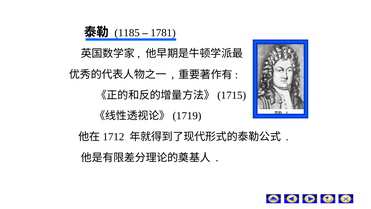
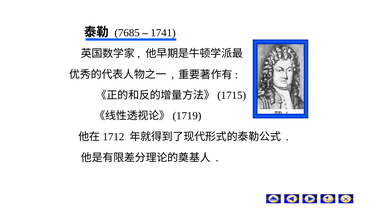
1185: 1185 -> 7685 (127, 33)
1781: 1781 -> 1741 (163, 33)
